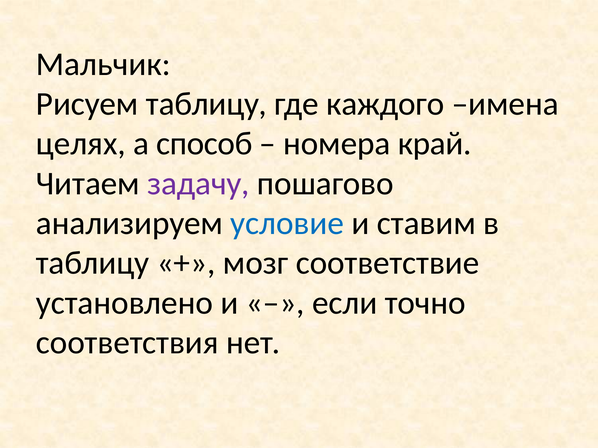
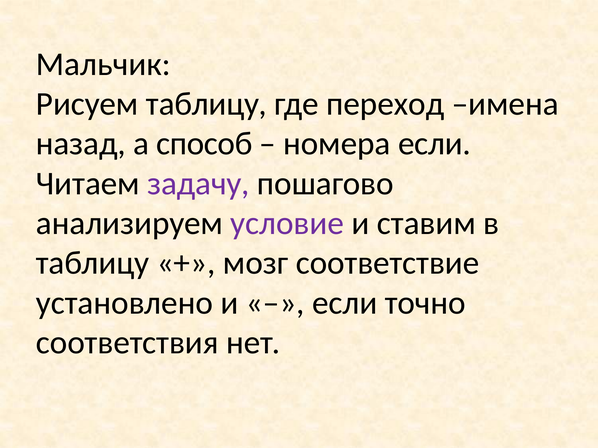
каждого: каждого -> переход (385, 104)
целях: целях -> назад (81, 144)
номера край: край -> если (435, 144)
условие colour: blue -> purple (287, 224)
